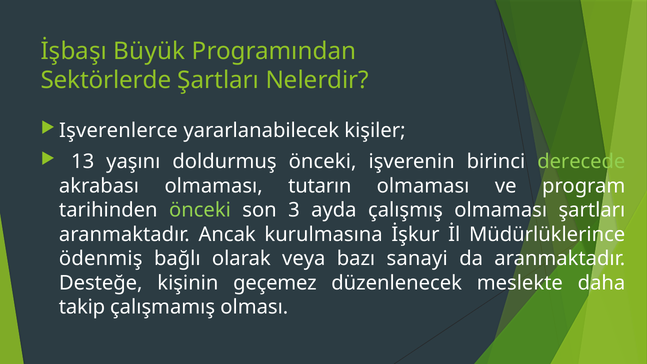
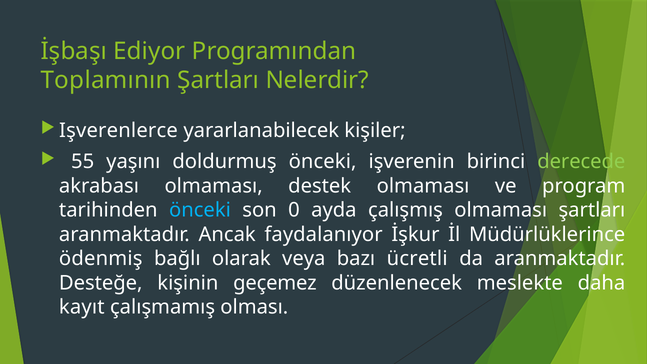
Büyük: Büyük -> Ediyor (149, 51)
Sektörlerde: Sektörlerde -> Toplamının (106, 80)
13: 13 -> 55 (83, 162)
tutarın: tutarın -> destek (320, 186)
önceki colour: light green -> light blue (200, 210)
3: 3 -> 0 (294, 210)
kurulmasına: kurulmasına -> faydalanıyor (324, 234)
sanayi: sanayi -> ücretli (417, 259)
takip: takip -> kayıt (82, 307)
